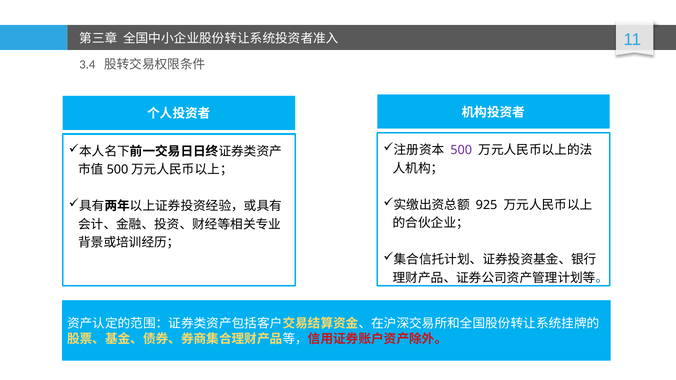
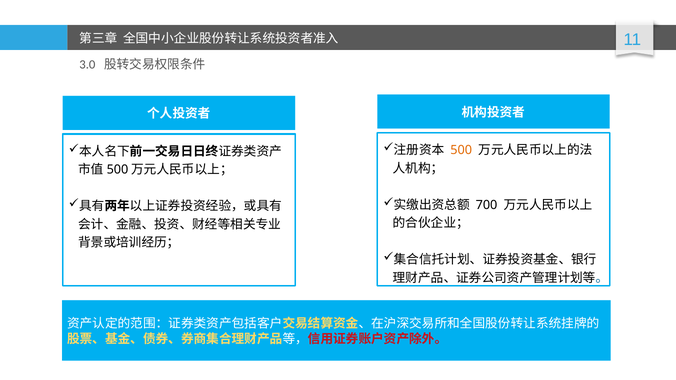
3.4: 3.4 -> 3.0 (87, 65)
500 colour: purple -> orange (461, 150)
925: 925 -> 700 (487, 205)
